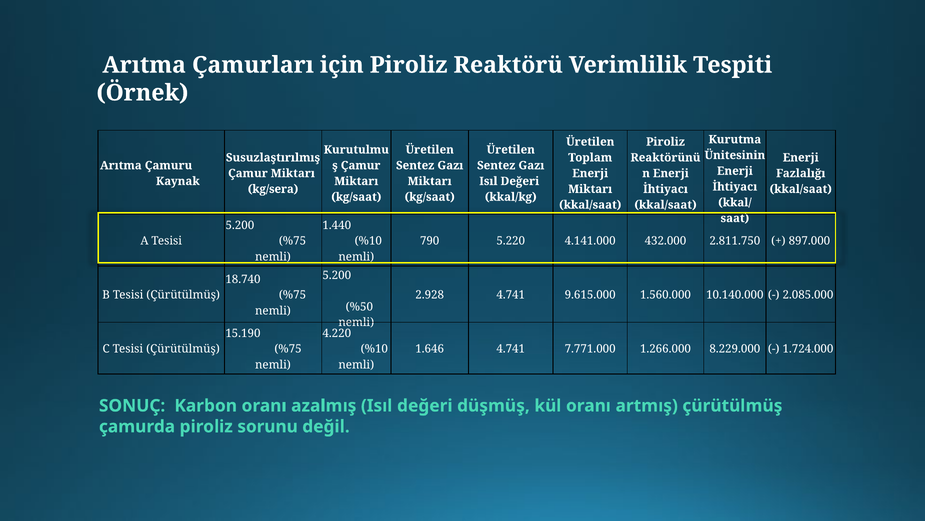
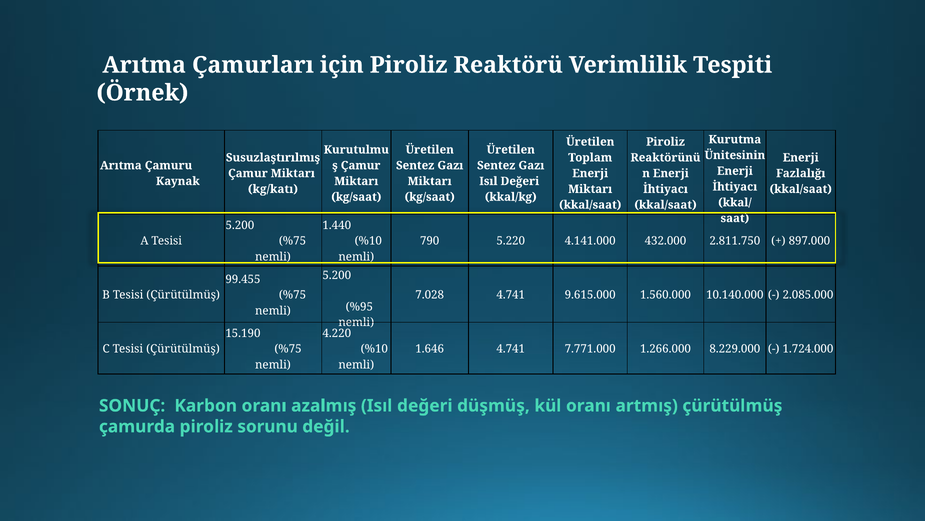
kg/sera: kg/sera -> kg/katı (273, 189)
18.740: 18.740 -> 99.455 (243, 279)
2.928: 2.928 -> 7.028 (430, 295)
%50: %50 -> %95 (359, 306)
